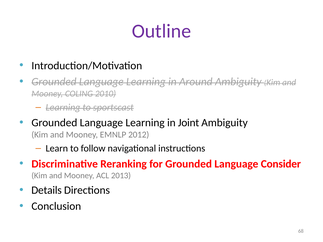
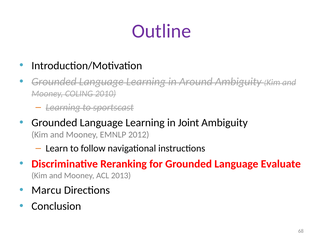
Consider: Consider -> Evaluate (281, 164)
Details: Details -> Marcu (46, 190)
